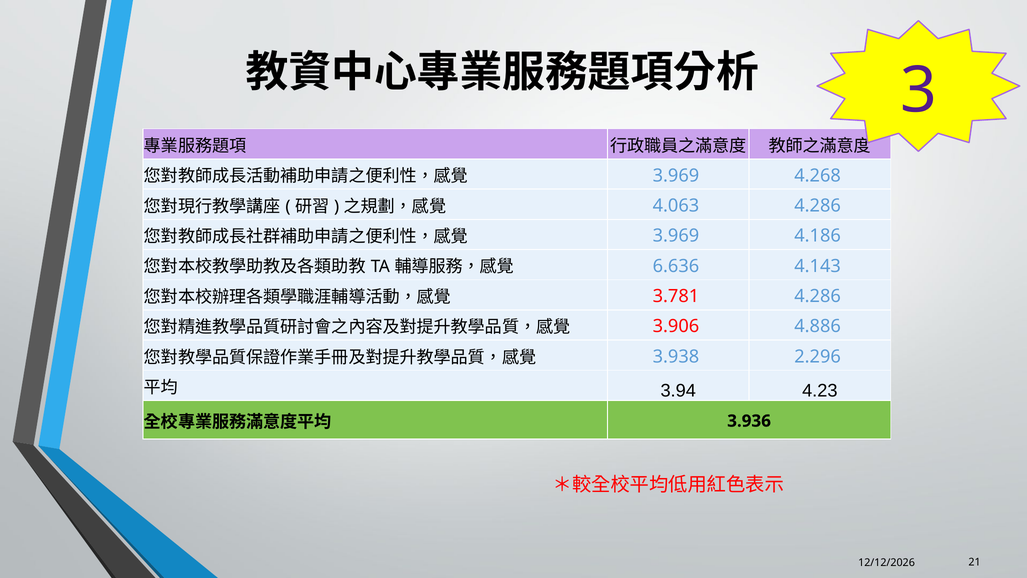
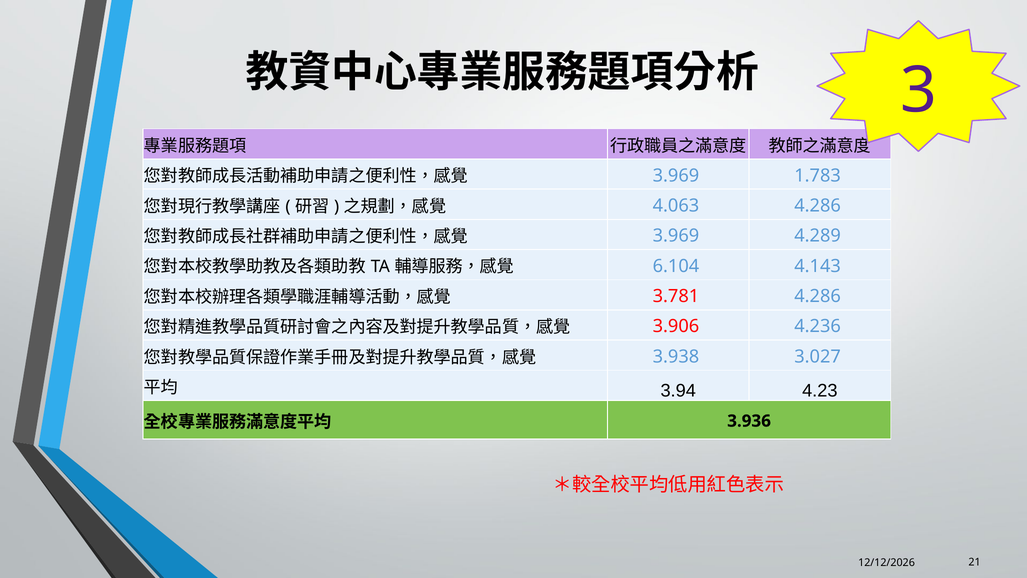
4.268: 4.268 -> 1.783 (818, 175)
4.186: 4.186 -> 4.289 (818, 236)
6.636: 6.636 -> 6.104 (676, 266)
4.886: 4.886 -> 4.236 (818, 326)
2.296: 2.296 -> 3.027 (818, 356)
